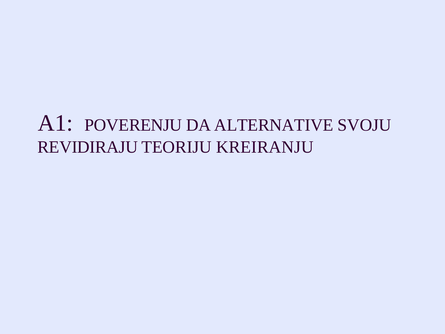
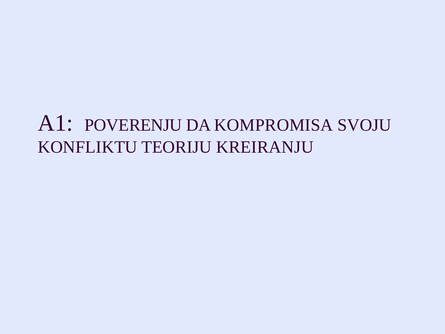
ALTERNATIVE: ALTERNATIVE -> KOMPROMISA (274, 125)
REVIDIRAJU: REVIDIRAJU -> KONFLIKTU (88, 147)
